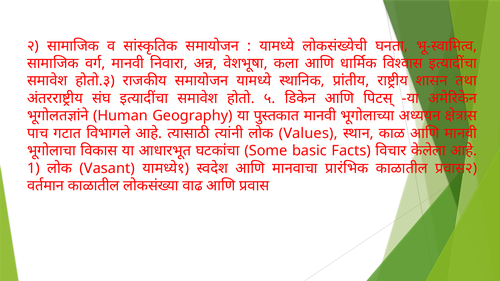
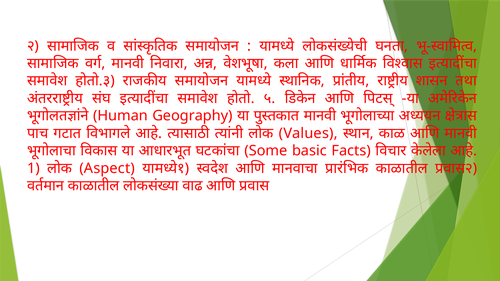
Vasant: Vasant -> Aspect (107, 168)
